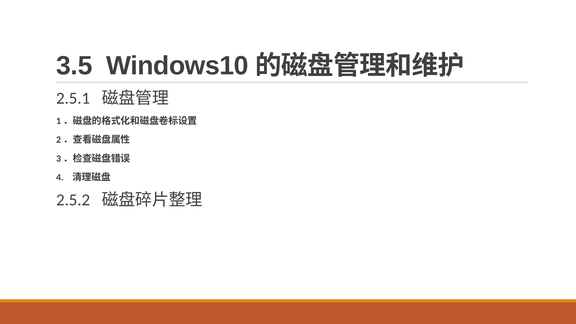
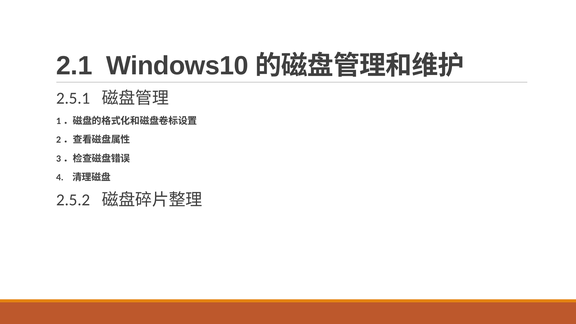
3.5: 3.5 -> 2.1 (74, 66)
